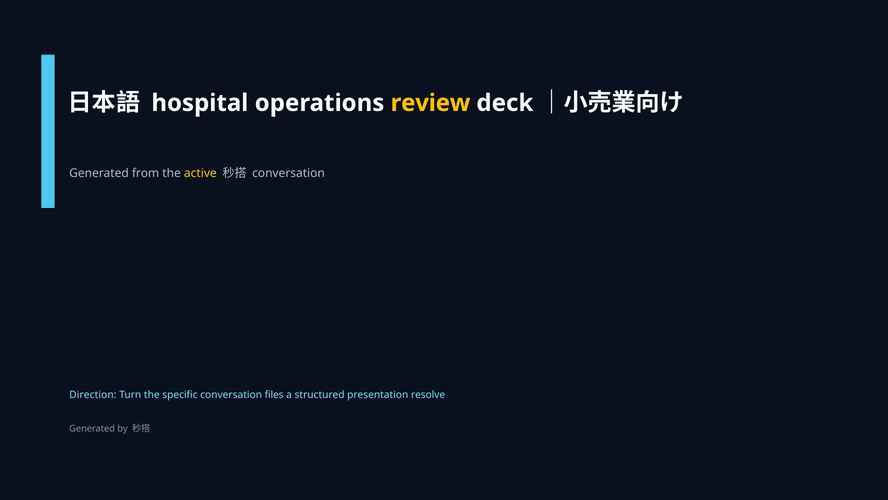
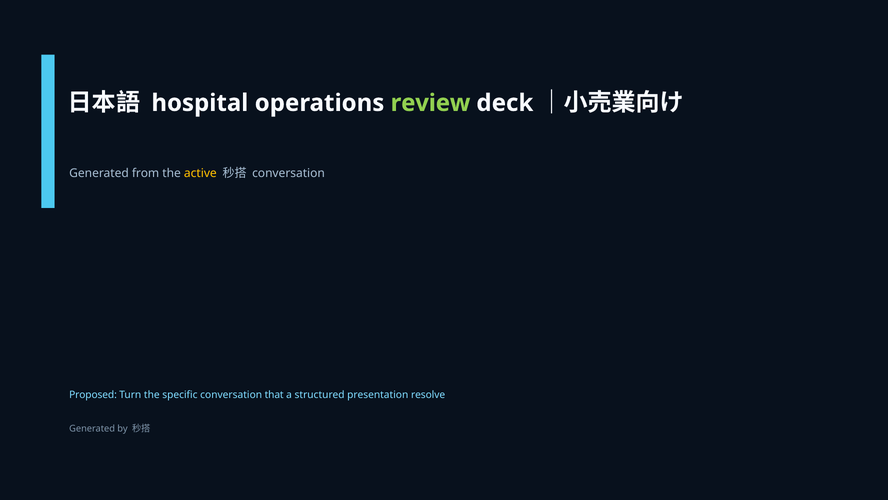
review colour: yellow -> light green (430, 103)
Direction: Direction -> Proposed (93, 394)
files: files -> that (274, 394)
